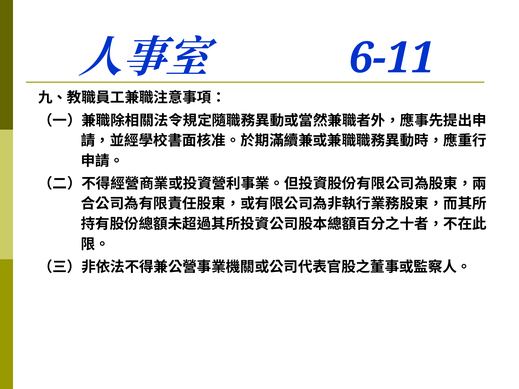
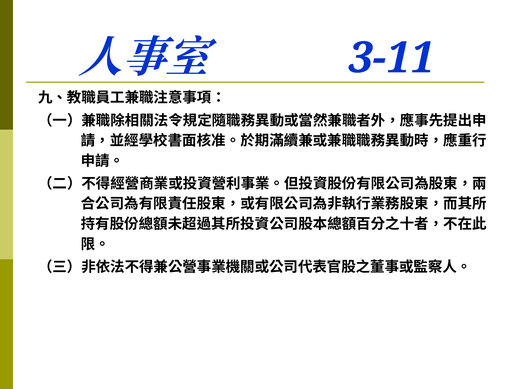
6-11: 6-11 -> 3-11 (391, 58)
